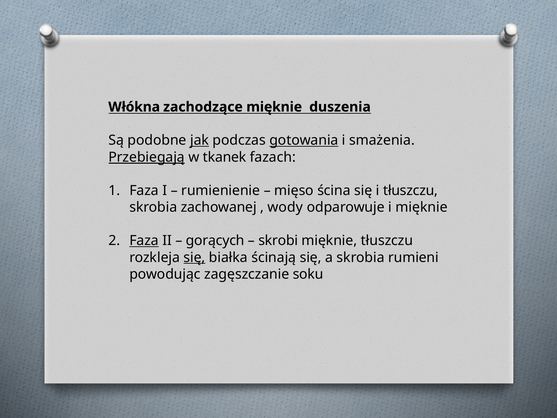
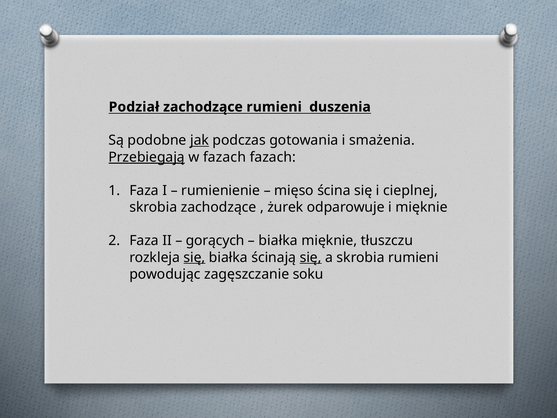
Włókna: Włókna -> Podział (134, 107)
zachodzące mięknie: mięknie -> rumieni (274, 107)
gotowania underline: present -> none (304, 140)
w tkanek: tkanek -> fazach (225, 157)
i tłuszczu: tłuszczu -> cieplnej (411, 190)
skrobia zachowanej: zachowanej -> zachodzące (219, 207)
wody: wody -> żurek (285, 207)
Faza underline: present -> none (144, 241)
skrobi: skrobi -> białka (278, 241)
się underline: none -> present (311, 257)
